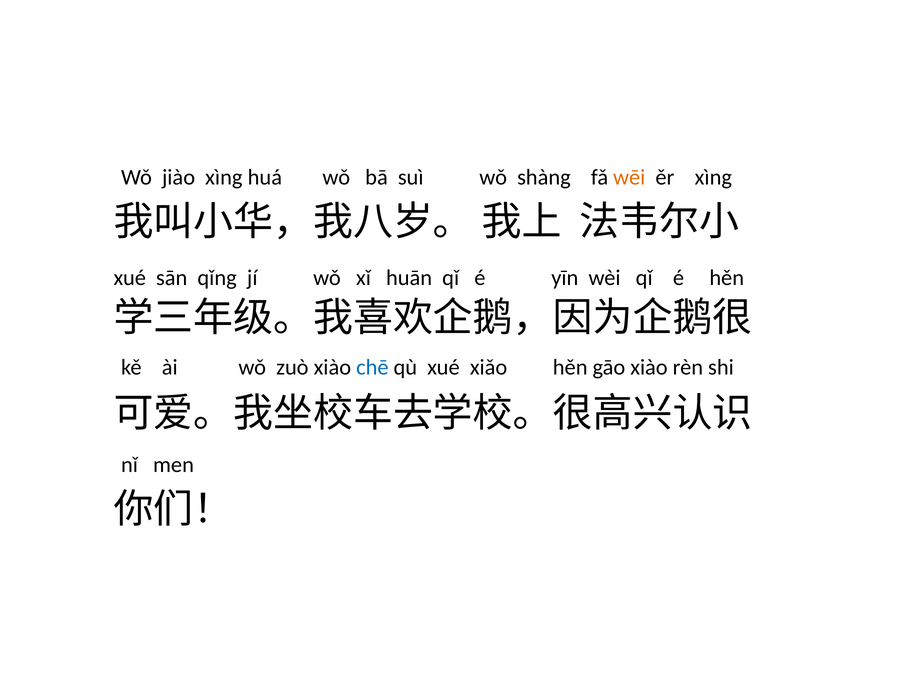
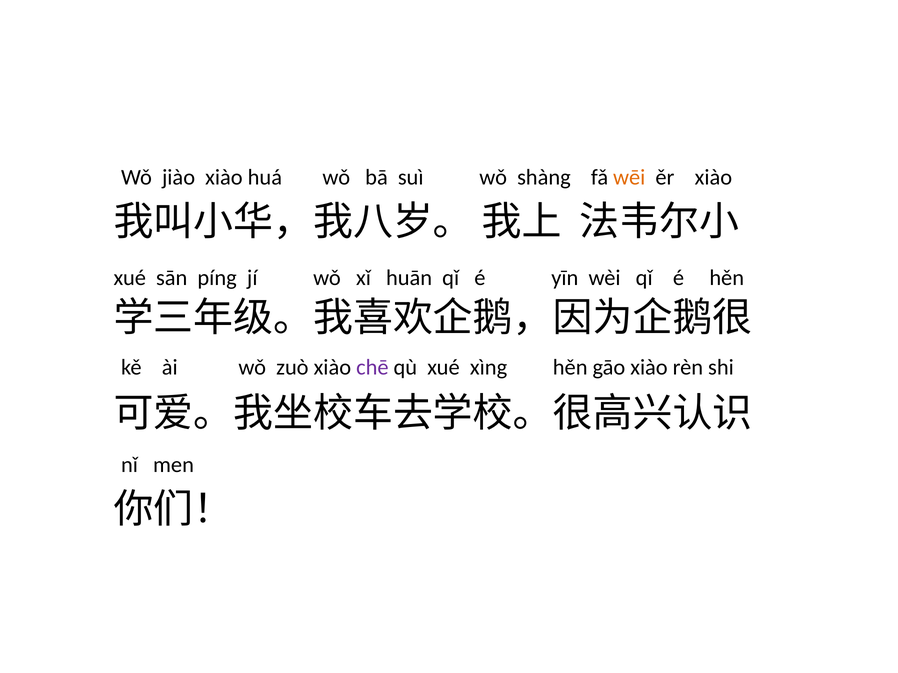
jiào xìng: xìng -> xiào (224, 178)
ěr xìng: xìng -> xiào (713, 178)
qǐng: qǐng -> píng (217, 278)
chē colour: blue -> purple (372, 368)
xiǎo: xiǎo -> xìng (489, 368)
